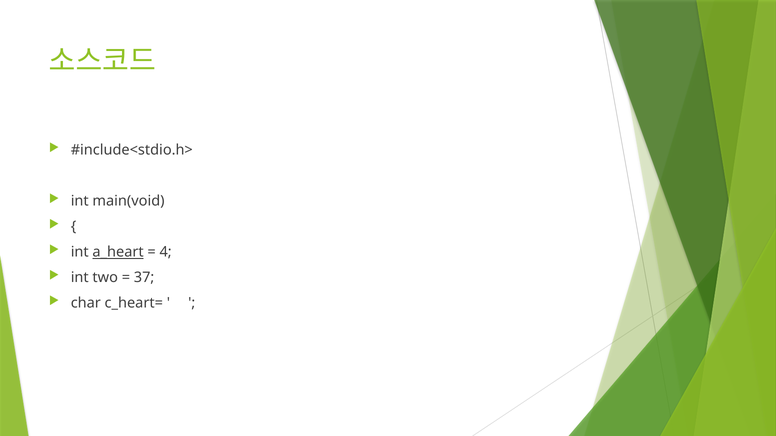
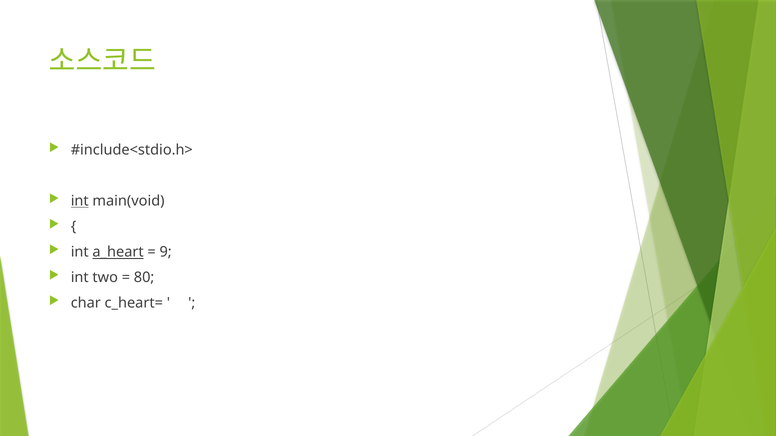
int underline: none -> present (80, 201)
4: 4 -> 9 (166, 252)
37: 37 -> 80 (144, 278)
